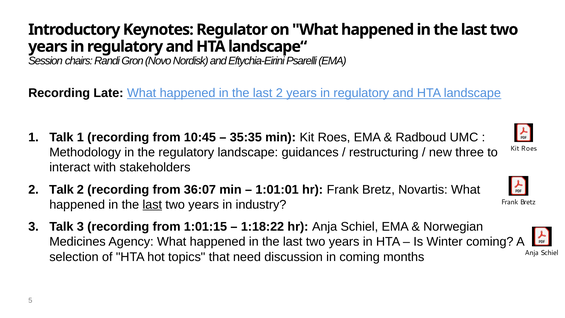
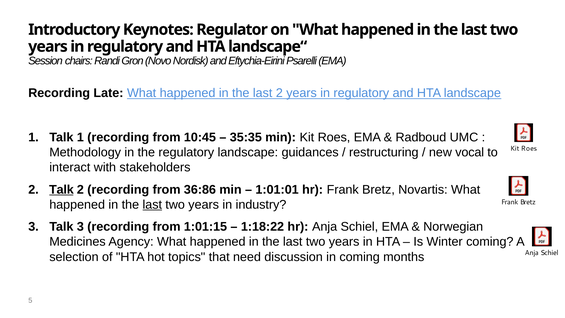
three: three -> vocal (470, 152)
Talk underline: none -> present (61, 190)
36:07: 36:07 -> 36:86 (200, 190)
